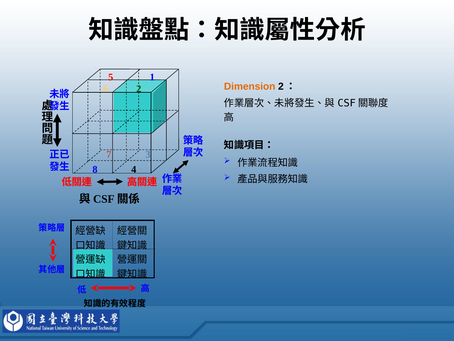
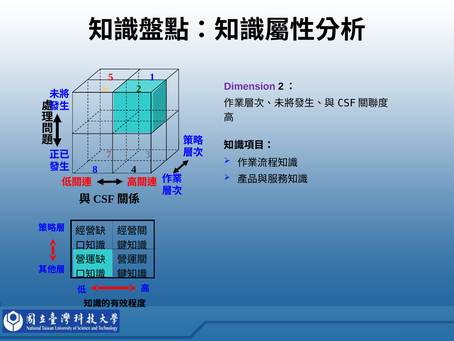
Dimension colour: orange -> purple (250, 86)
